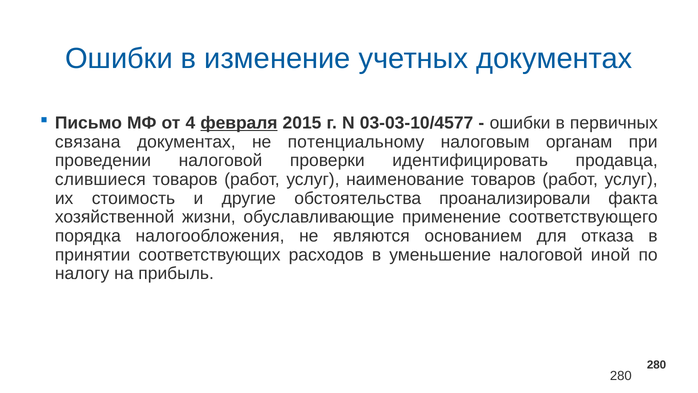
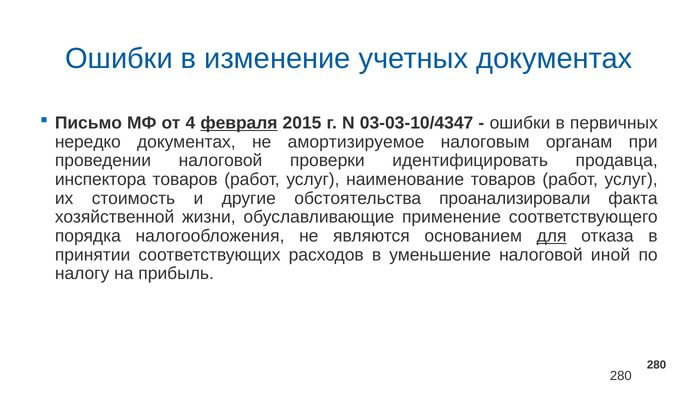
03-03-10/4577: 03-03-10/4577 -> 03-03-10/4347 (417, 123)
связана: связана -> нередко (88, 142)
потенциальному: потенциальному -> амортизируемое (356, 142)
слившиеся: слившиеся -> инспектора (100, 179)
для underline: none -> present (552, 236)
